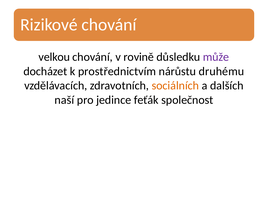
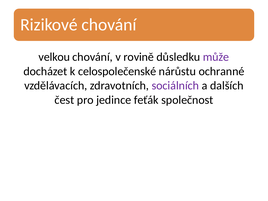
prostřednictvím: prostřednictvím -> celospolečenské (117, 71)
druhému: druhému -> ochranné (222, 71)
sociálních colour: orange -> purple (175, 86)
naší: naší -> čest (64, 100)
